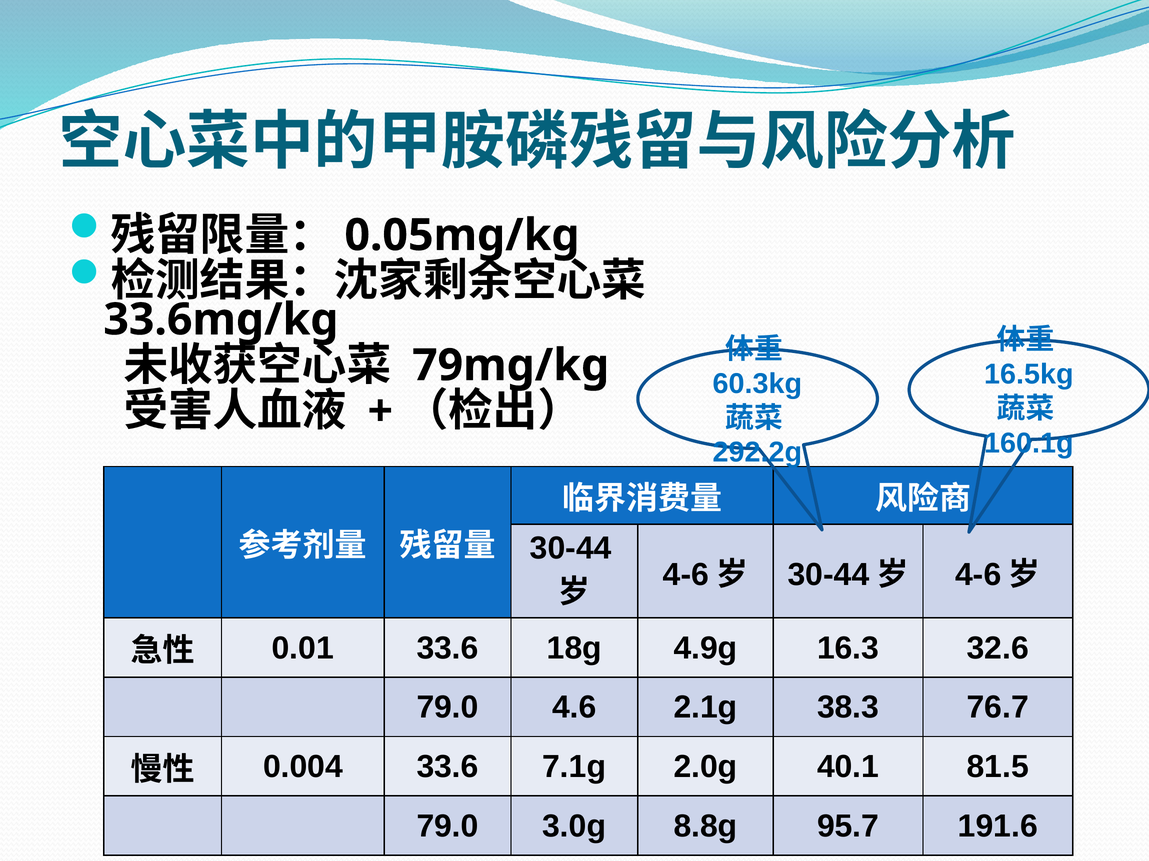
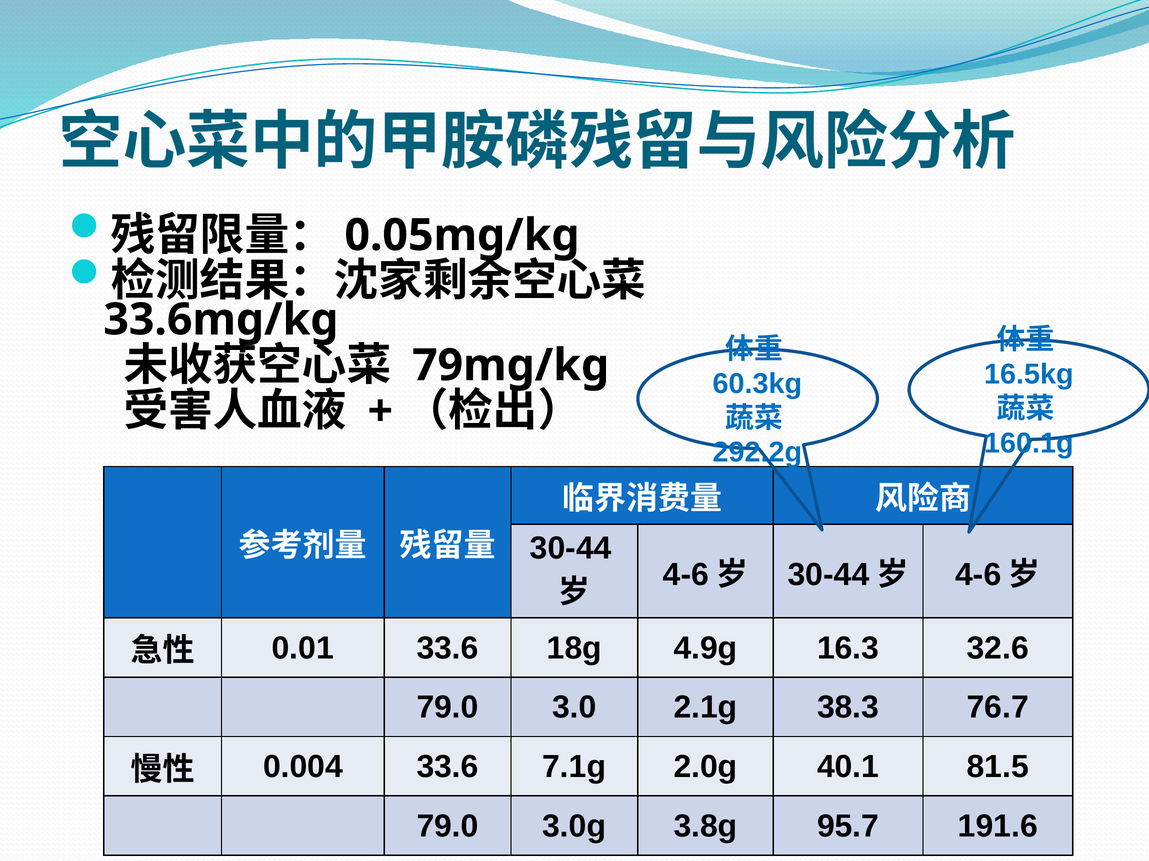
4.6: 4.6 -> 3.0 (574, 708)
8.8g: 8.8g -> 3.8g (705, 827)
